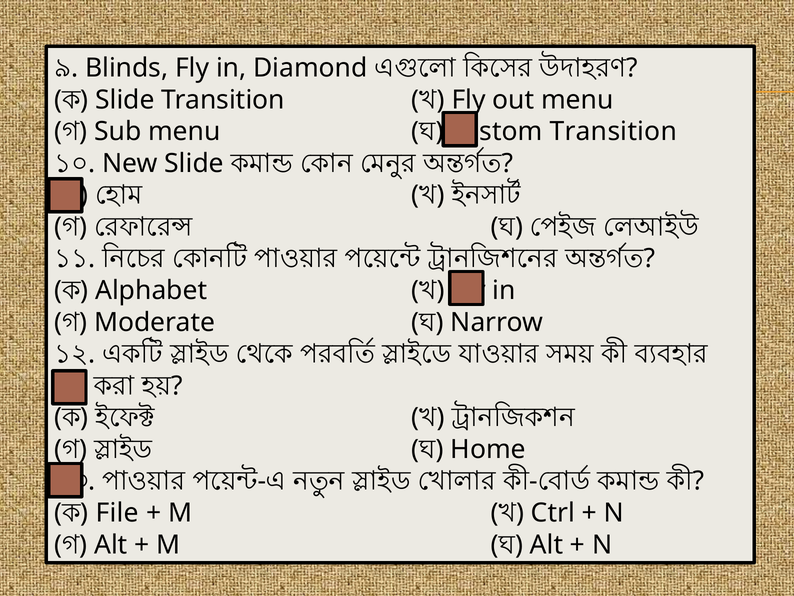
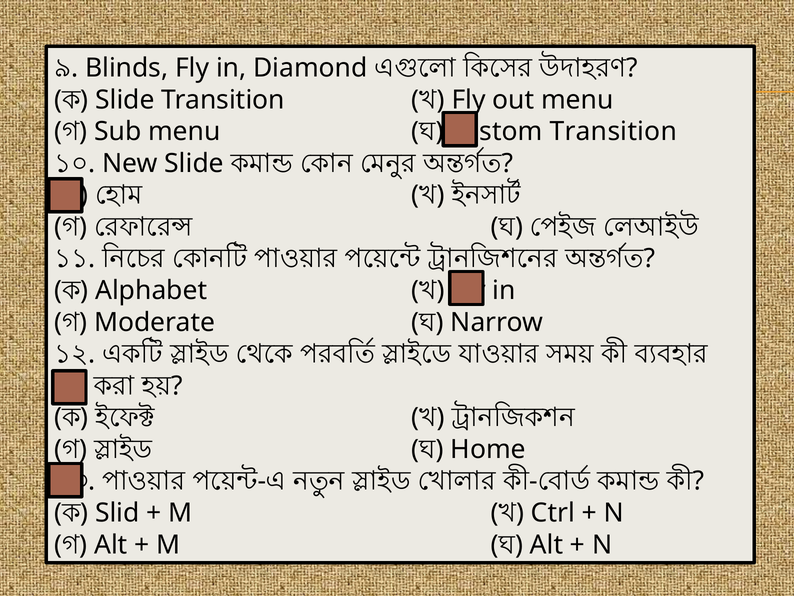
File: File -> Slid (117, 513)
